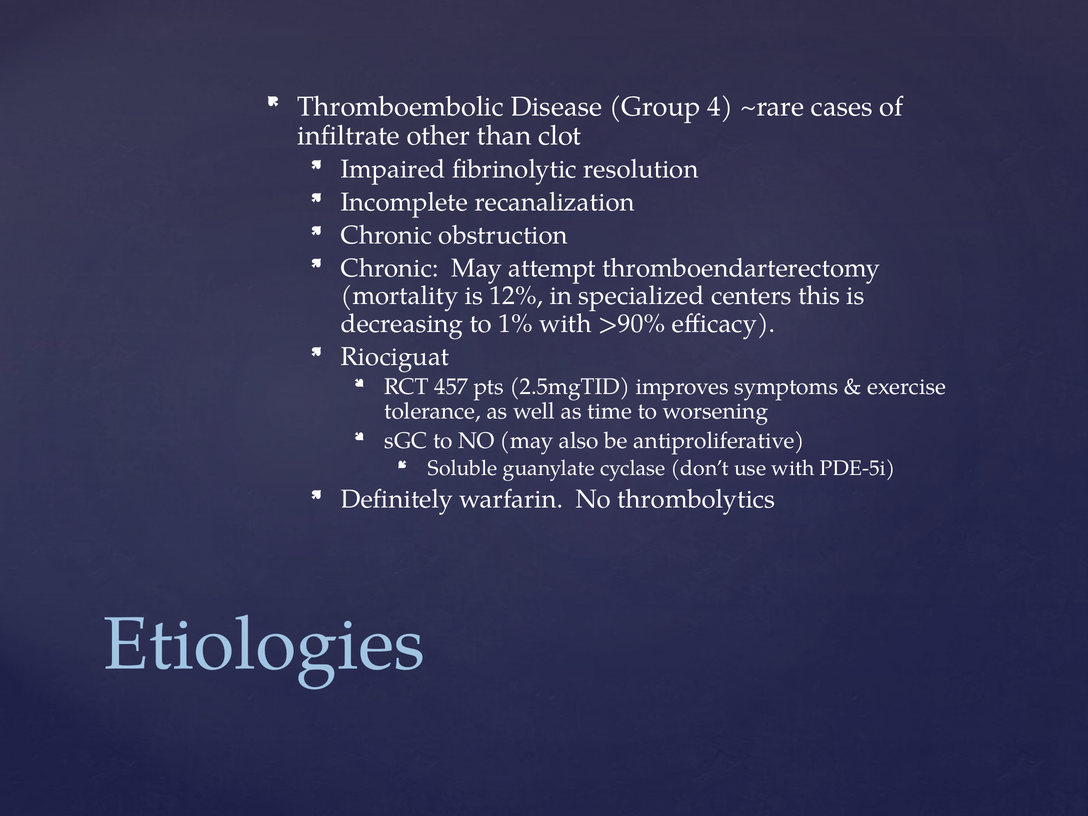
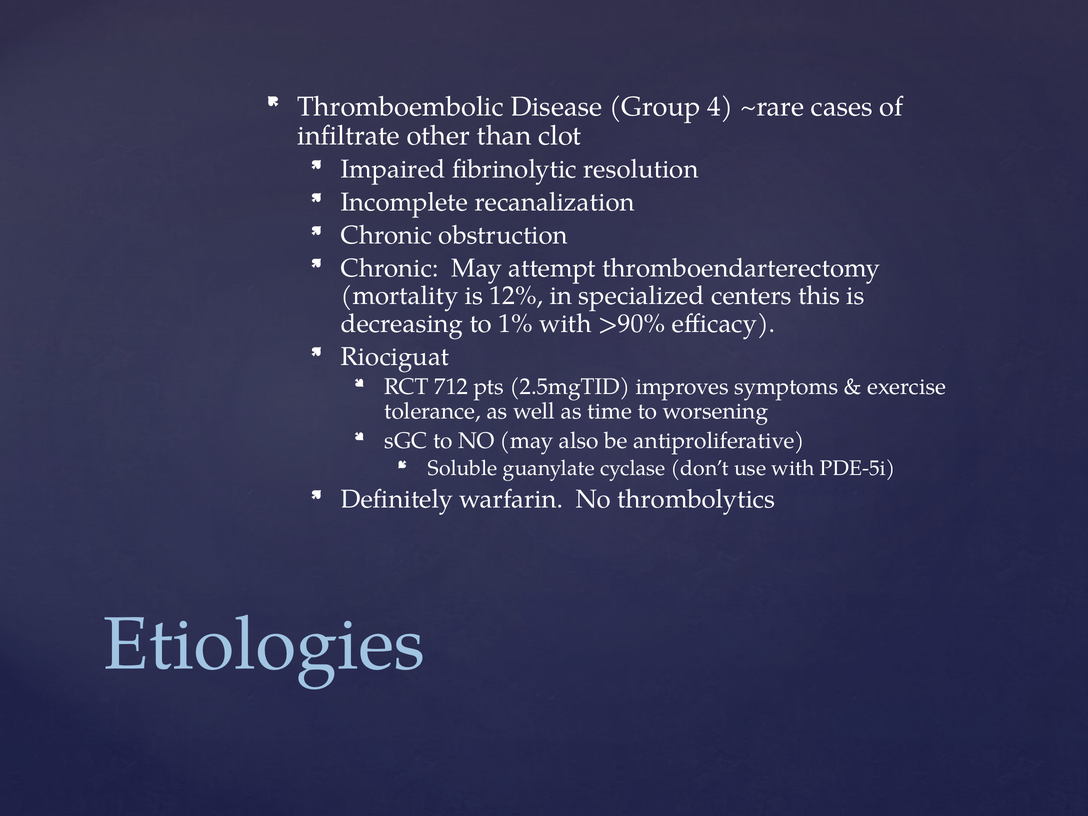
457: 457 -> 712 (451, 387)
